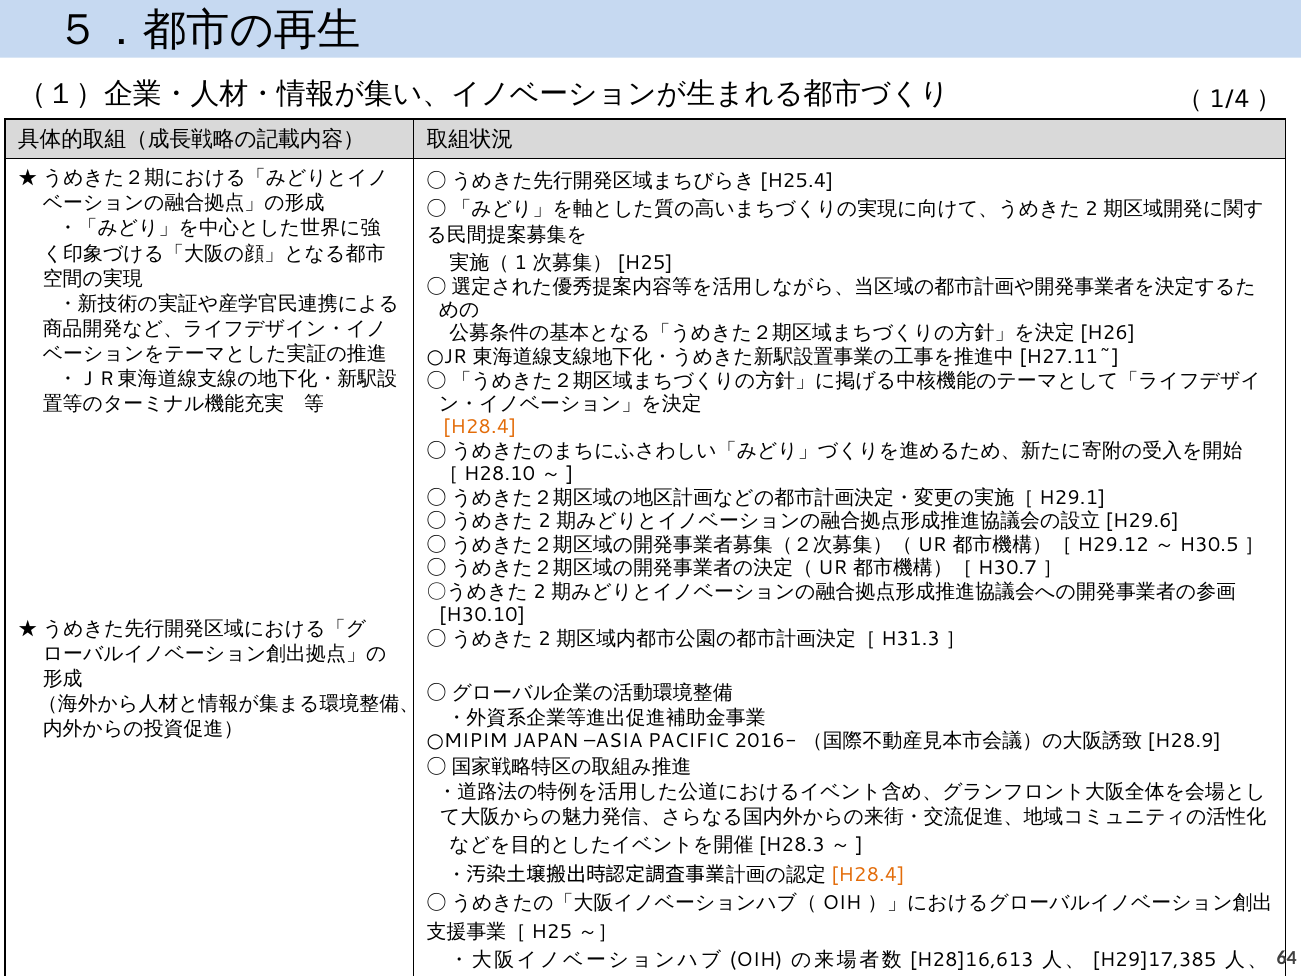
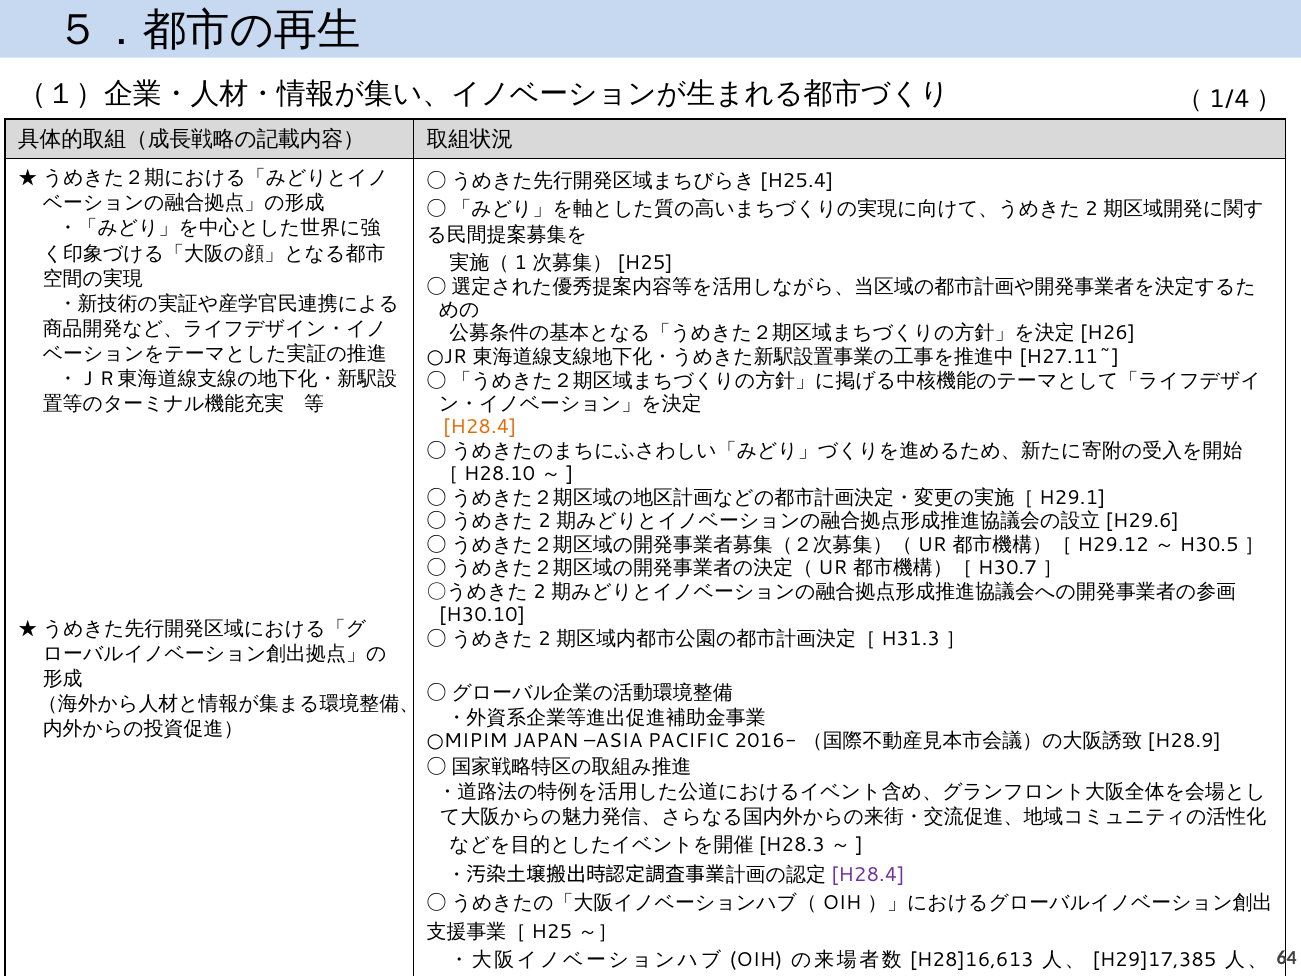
H28.4 colour: orange -> purple (868, 875)
